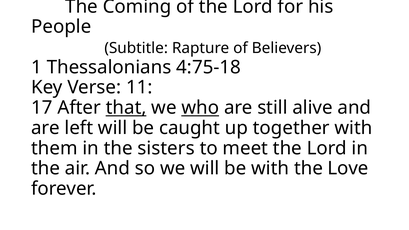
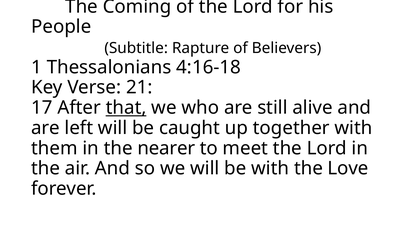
4:75-18: 4:75-18 -> 4:16-18 (209, 67)
11: 11 -> 21 (139, 88)
who underline: present -> none (200, 108)
sisters: sisters -> nearer (166, 148)
